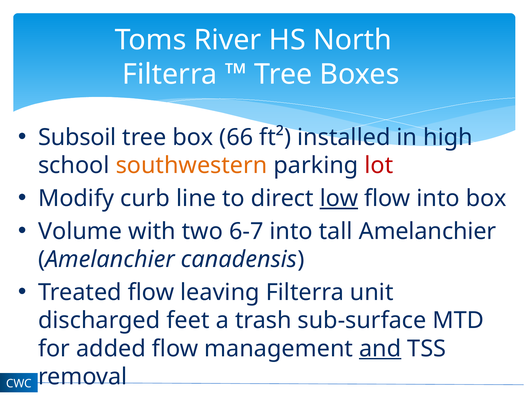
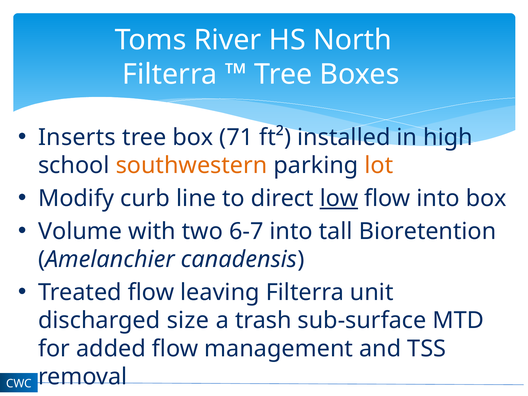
Subsoil: Subsoil -> Inserts (77, 137)
66: 66 -> 71 (236, 137)
lot colour: red -> orange (379, 166)
tall Amelanchier: Amelanchier -> Bioretention (428, 231)
feet: feet -> size (188, 320)
and underline: present -> none (380, 349)
